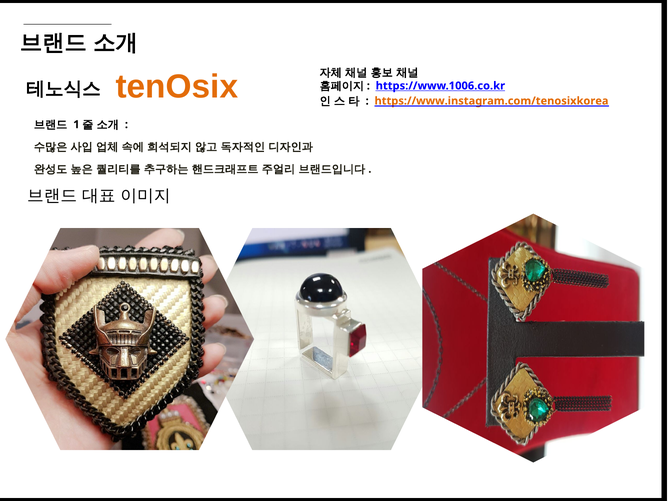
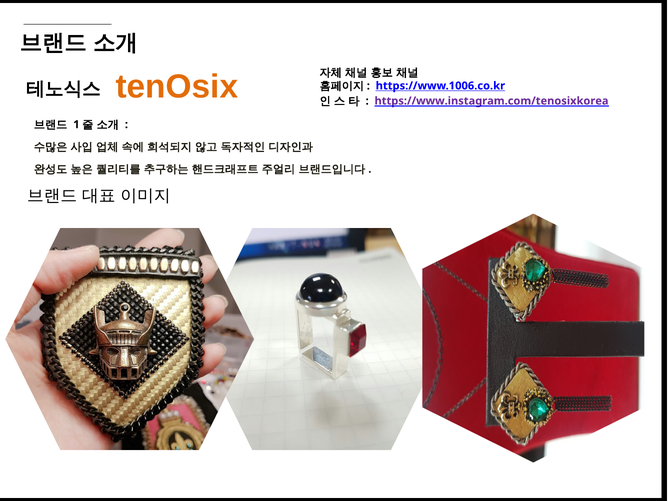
https://www.instagram.com/tenosixkorea colour: orange -> purple (492, 101)
